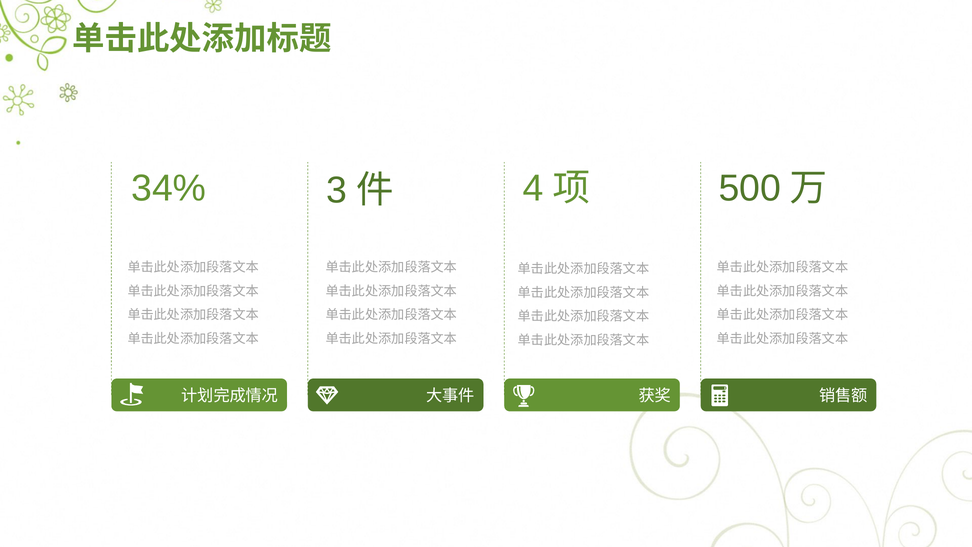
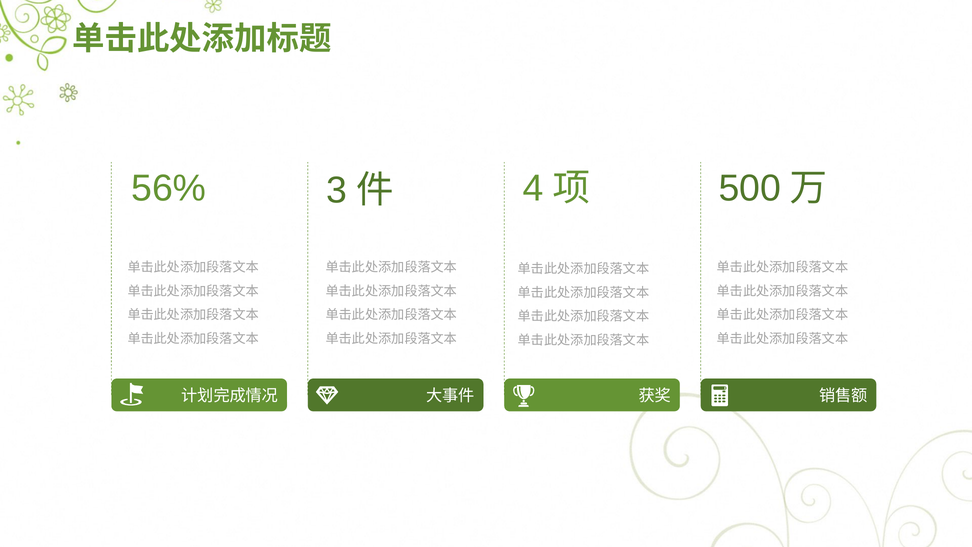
34%: 34% -> 56% (169, 188)
